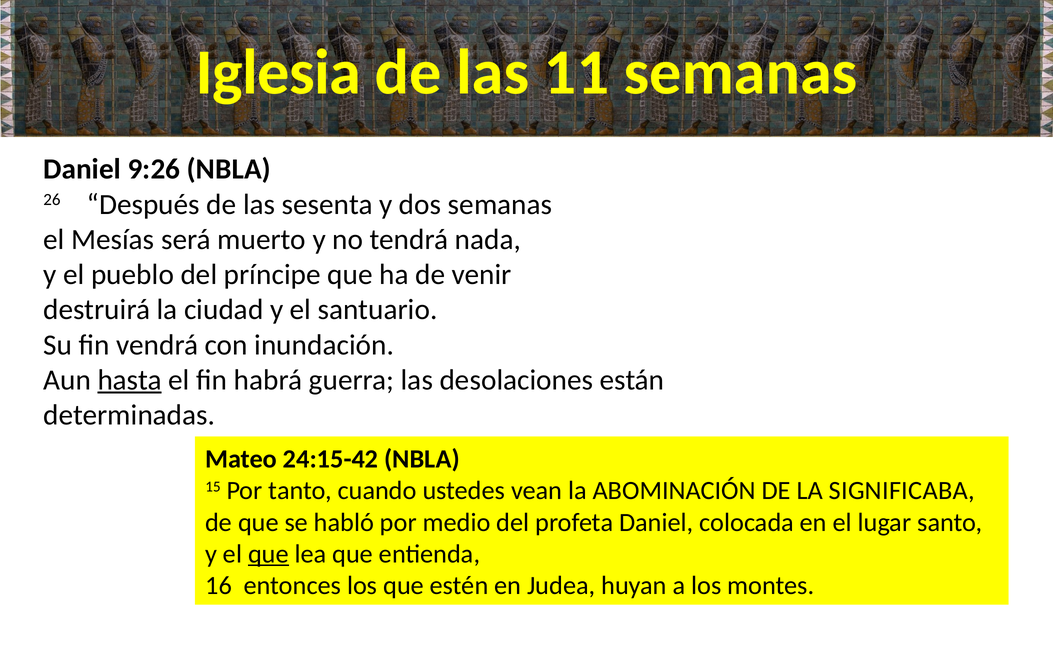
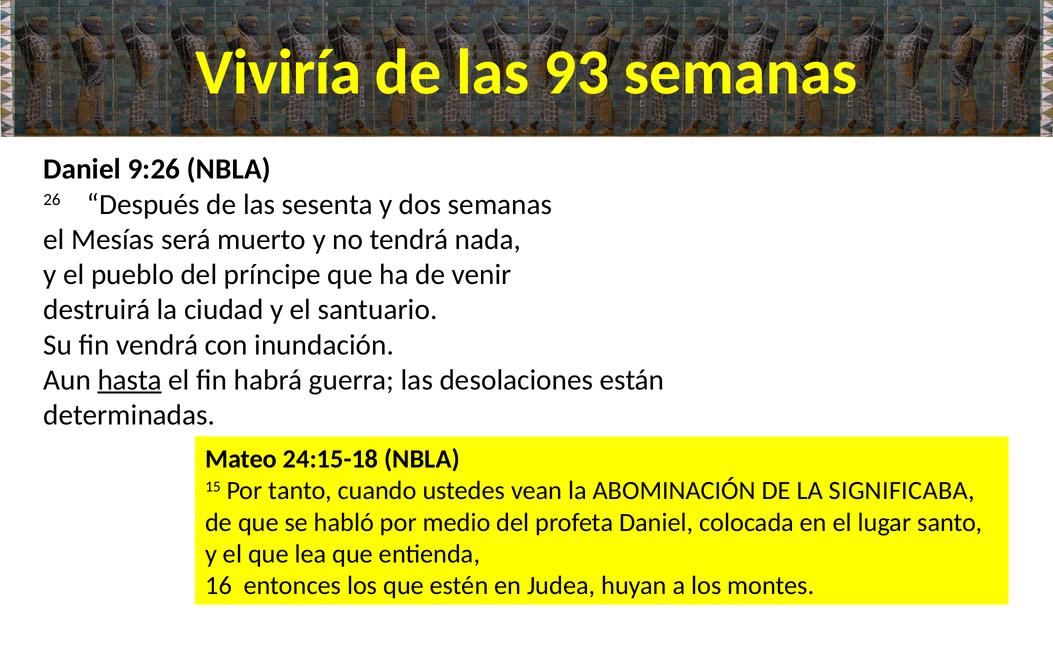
Iglesia: Iglesia -> Viviría (278, 73)
11: 11 -> 93 (577, 73)
24:15-42: 24:15-42 -> 24:15-18 (331, 459)
que underline: present -> none (268, 554)
